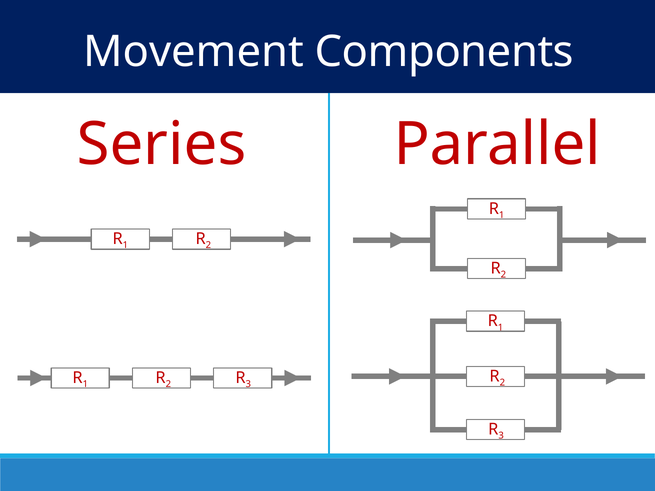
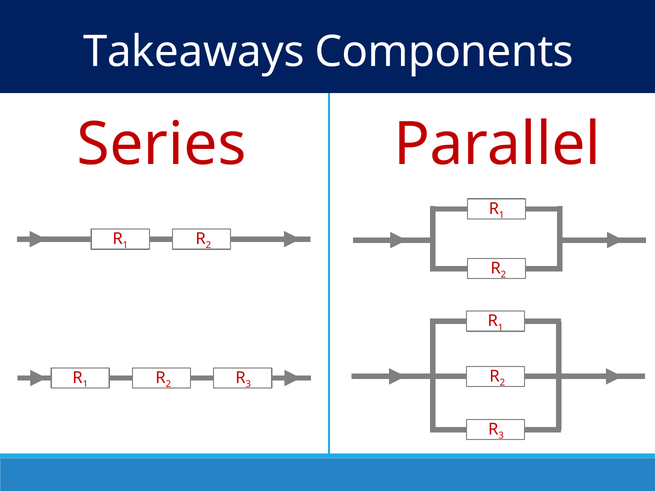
Movement: Movement -> Takeaways (194, 52)
